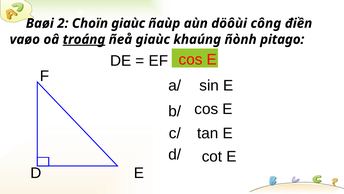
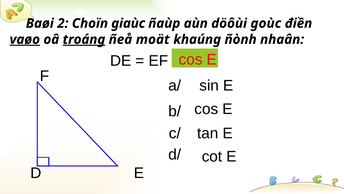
công: công -> goùc (266, 23)
vaøo underline: none -> present (25, 39)
ñeå giaùc: giaùc -> moät (153, 39)
pitago: pitago -> nhaân (282, 39)
